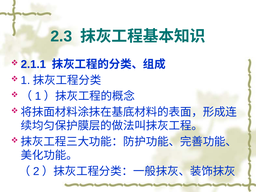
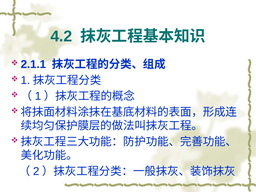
2.3: 2.3 -> 4.2 (61, 36)
